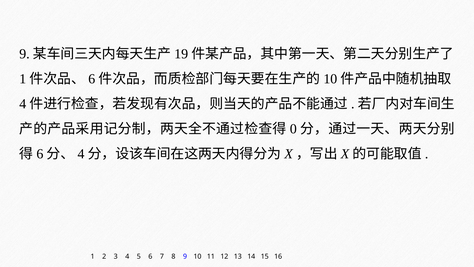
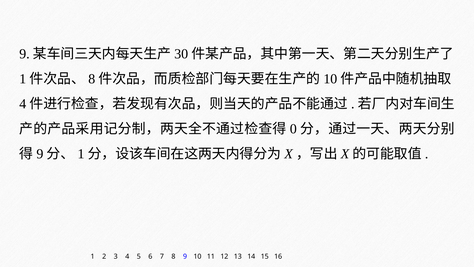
19: 19 -> 30 (181, 54)
6: 6 -> 8 (92, 79)
6: 6 -> 9 (40, 154)
4: 4 -> 1 (81, 154)
